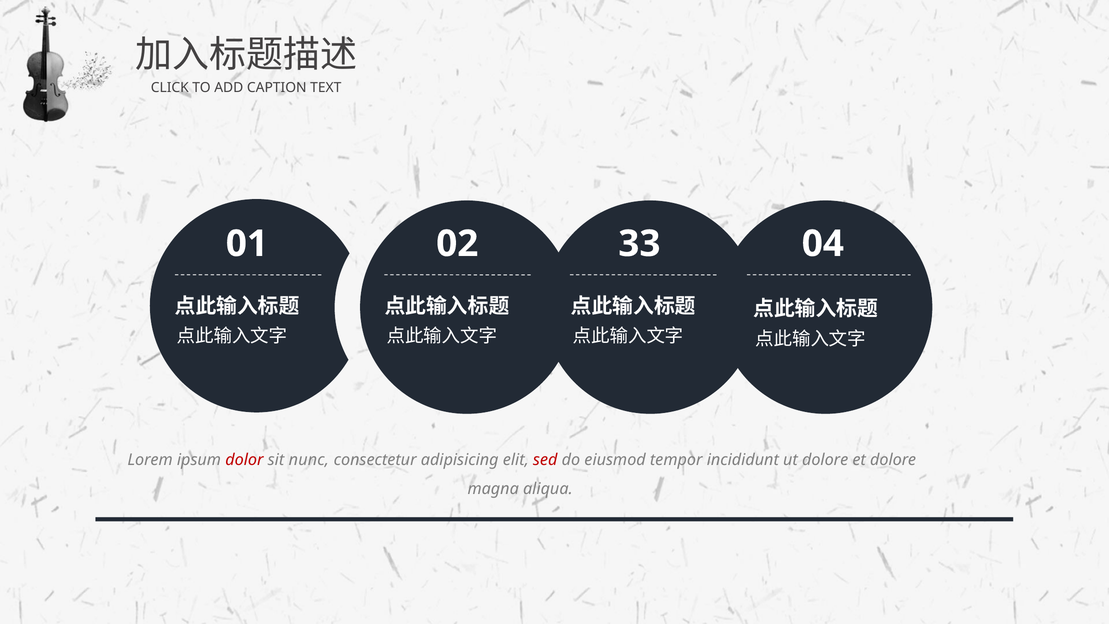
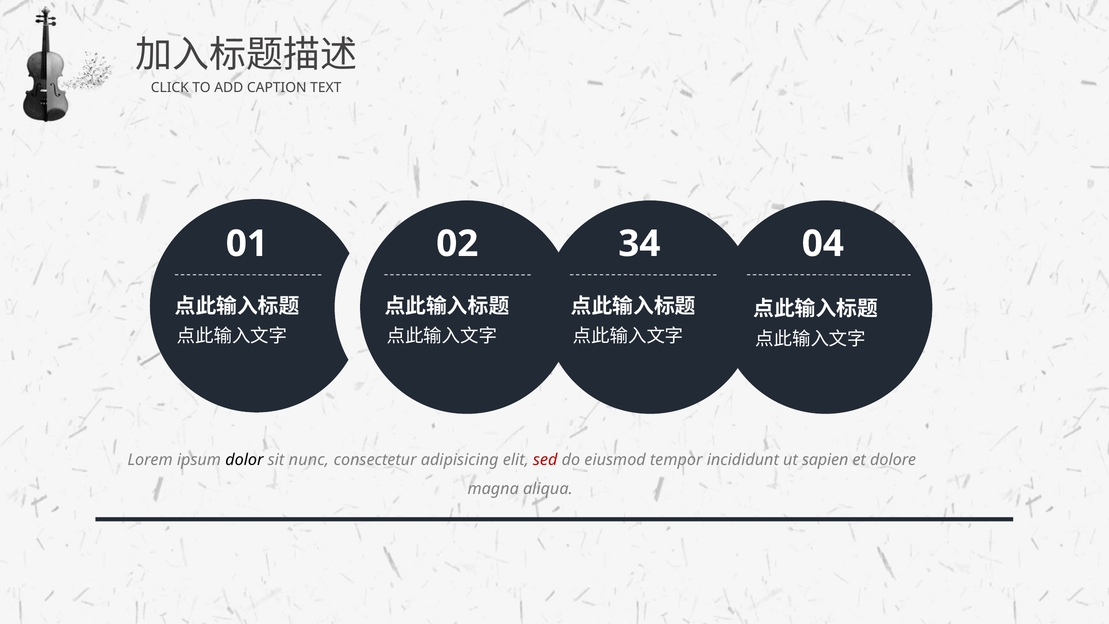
33: 33 -> 34 (639, 244)
dolor colour: red -> black (244, 460)
ut dolore: dolore -> sapien (825, 460)
